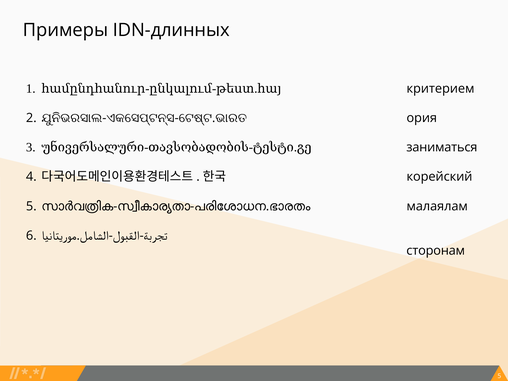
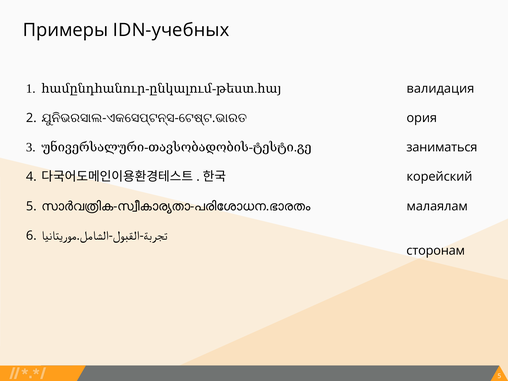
IDN-длинных: IDN-длинных -> IDN-учебных (171, 30)
критерием: критерием -> валидация (440, 89)
